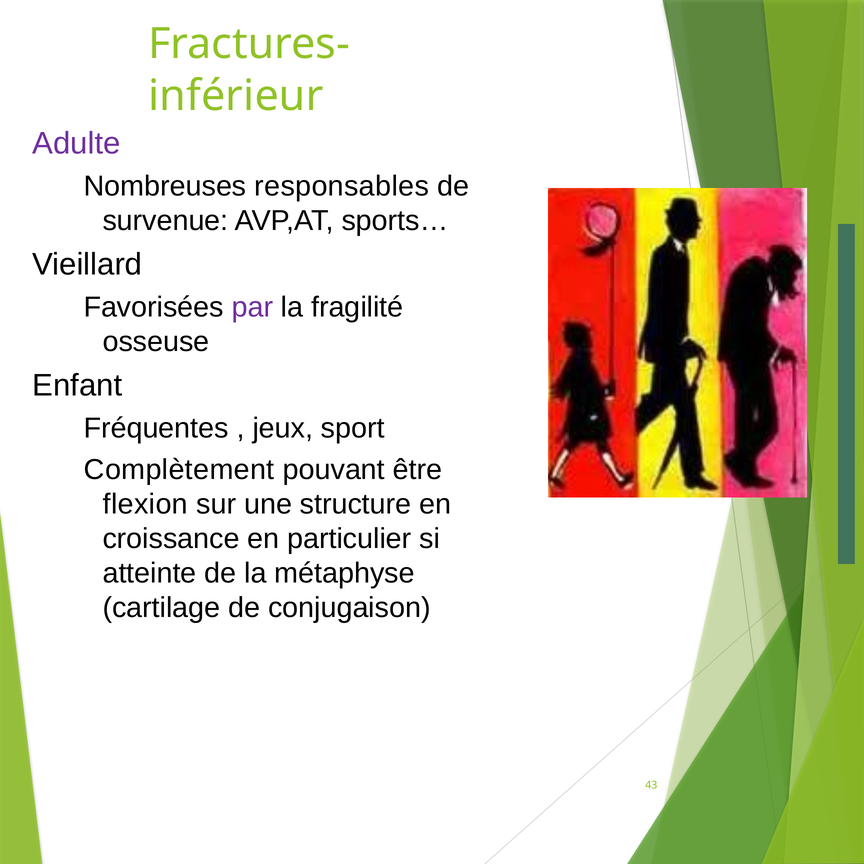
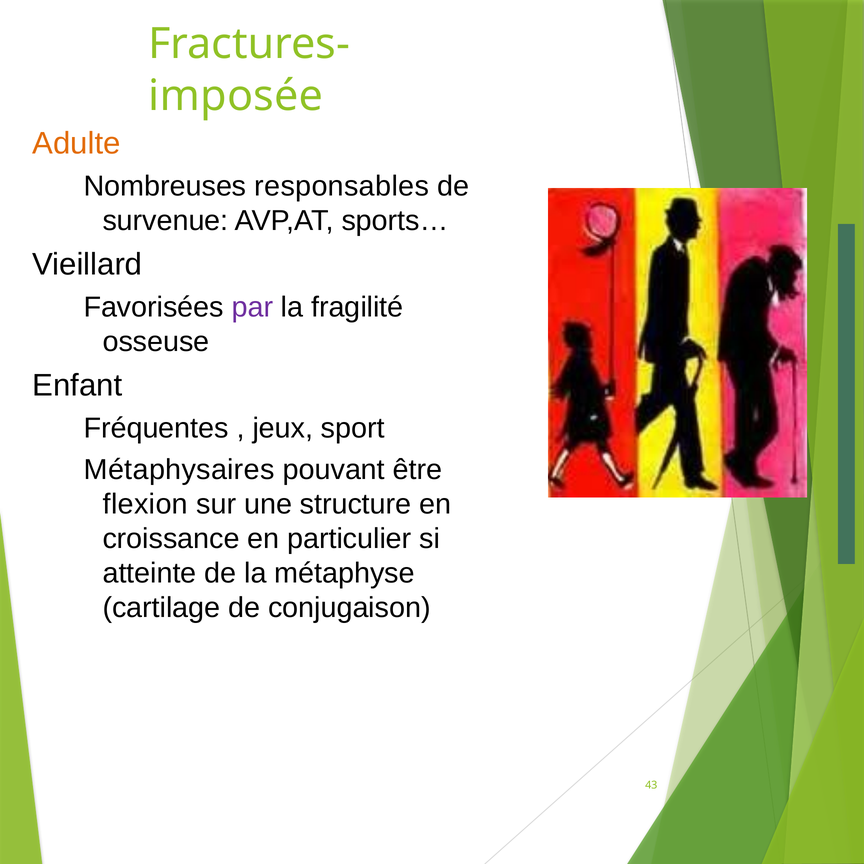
inférieur: inférieur -> imposée (236, 96)
Adulte colour: purple -> orange (76, 144)
Complètement: Complètement -> Métaphysaires (179, 470)
